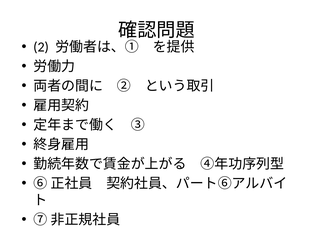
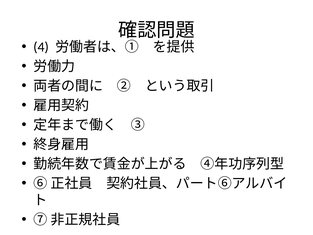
2: 2 -> 4 (41, 47)
